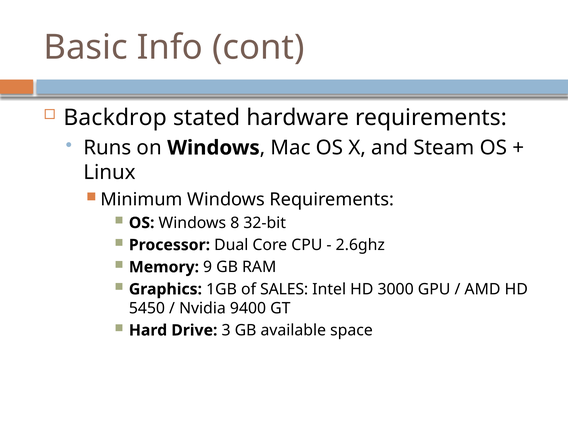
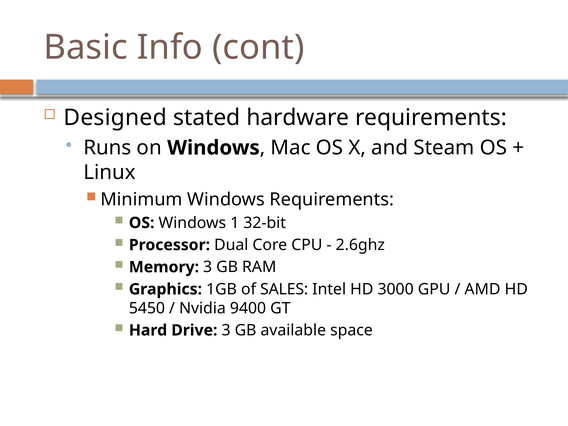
Backdrop: Backdrop -> Designed (115, 118)
8: 8 -> 1 (235, 223)
Memory 9: 9 -> 3 (208, 267)
